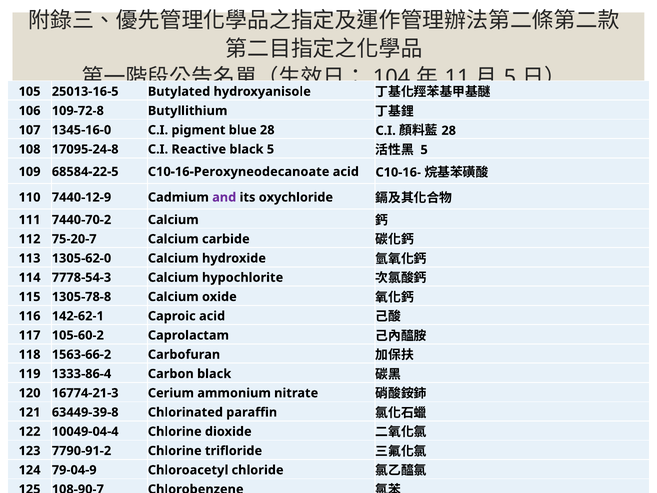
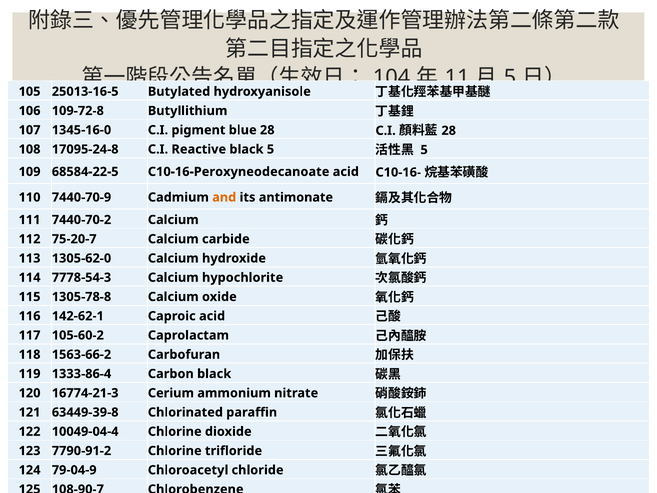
7440-12-9: 7440-12-9 -> 7440-70-9 (82, 197)
and colour: purple -> orange (224, 197)
oxychloride: oxychloride -> antimonate (296, 197)
